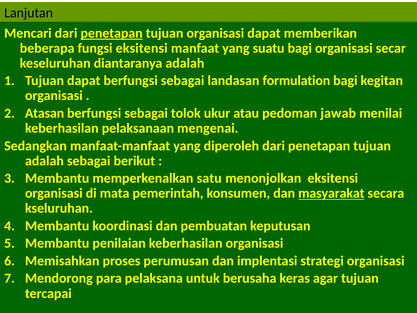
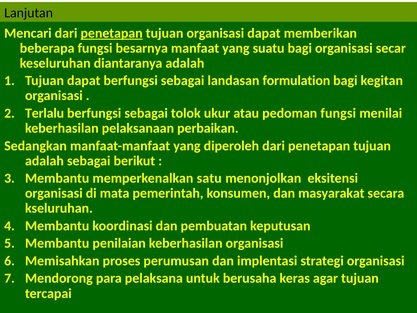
fungsi eksitensi: eksitensi -> besarnya (142, 48)
Atasan: Atasan -> Terlalu (45, 113)
pedoman jawab: jawab -> fungsi (338, 113)
mengenai: mengenai -> perbaikan (208, 128)
masyarakat underline: present -> none (331, 193)
